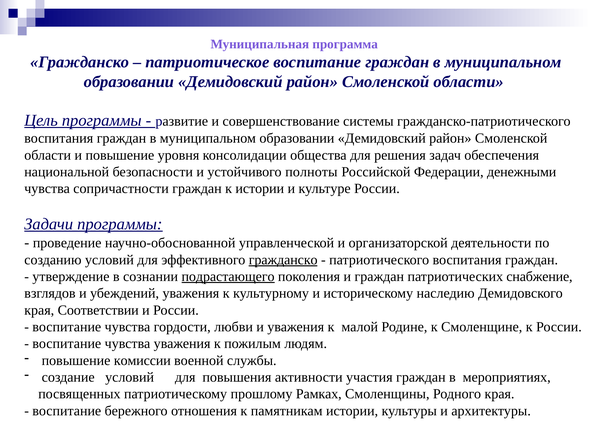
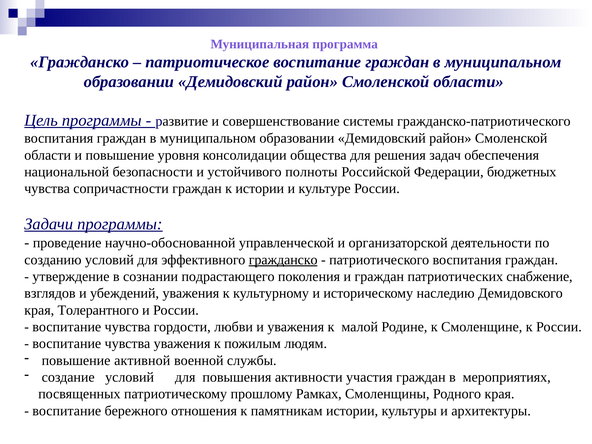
денежными: денежными -> бюджетных (522, 172)
подрастающего underline: present -> none (228, 277)
Соответствии: Соответствии -> Толерантного (98, 310)
комиссии: комиссии -> активной (142, 360)
